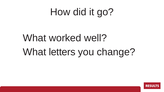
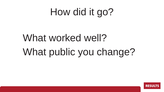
letters: letters -> public (62, 52)
